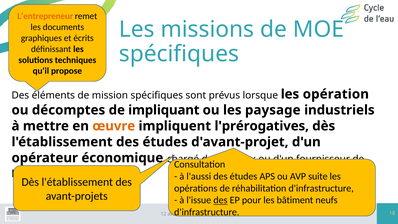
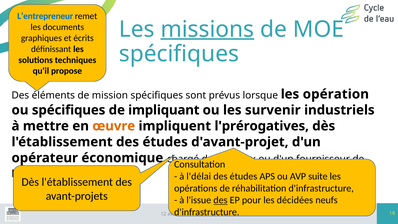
L’entrepreneur colour: orange -> blue (45, 16)
missions underline: none -> present (207, 29)
ou décomptes: décomptes -> spécifiques (69, 110)
paysage: paysage -> survenir (273, 110)
l'aussi: l'aussi -> l'délai (199, 176)
bâtiment: bâtiment -> décidées (295, 200)
